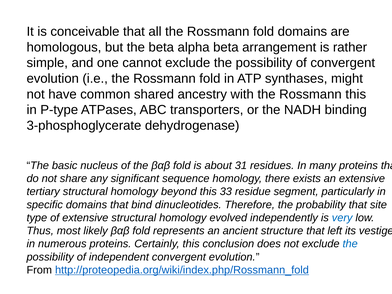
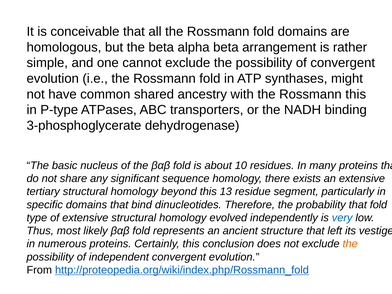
31: 31 -> 10 (241, 165)
33: 33 -> 13 (226, 192)
that site: site -> fold (378, 205)
the colour: blue -> orange (350, 244)
